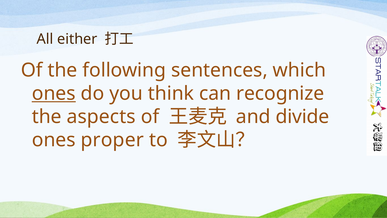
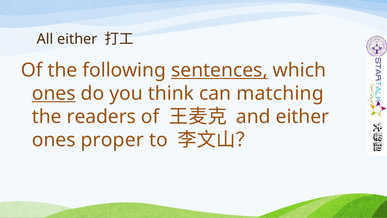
sentences underline: none -> present (219, 70)
recognize: recognize -> matching (280, 93)
aspects: aspects -> readers (101, 116)
and divide: divide -> either (302, 116)
